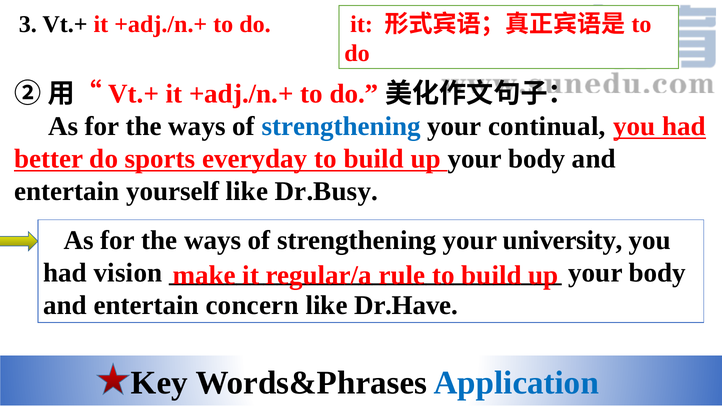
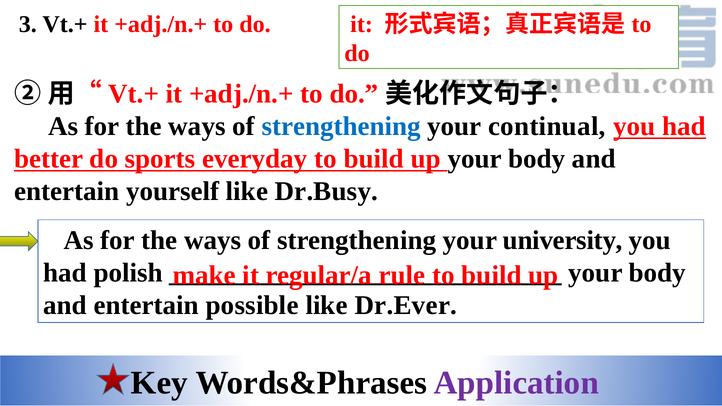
vision: vision -> polish (128, 273)
concern: concern -> possible (252, 306)
Dr.Have: Dr.Have -> Dr.Ever (406, 306)
Application colour: blue -> purple (516, 383)
